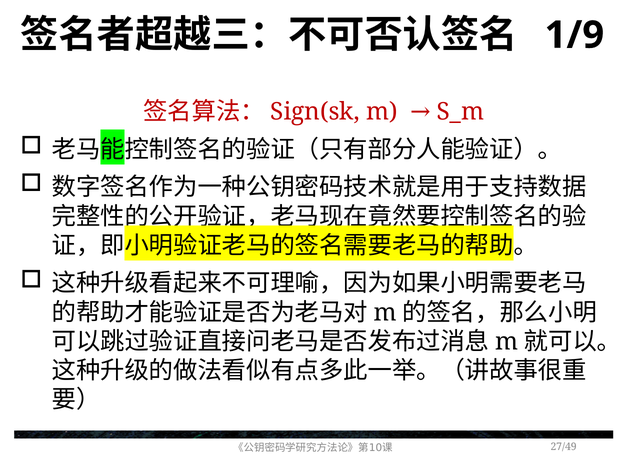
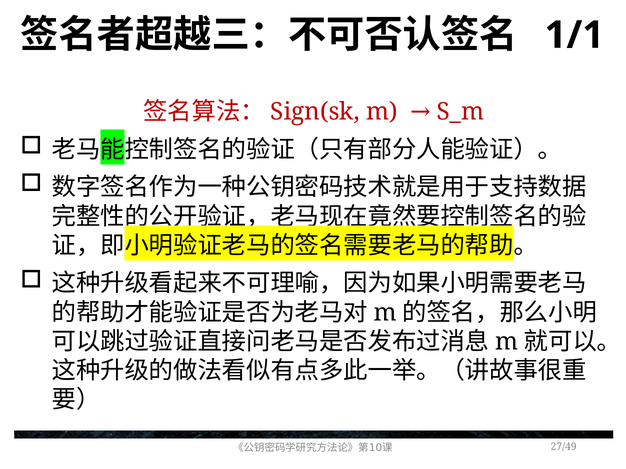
1/9: 1/9 -> 1/1 (574, 35)
